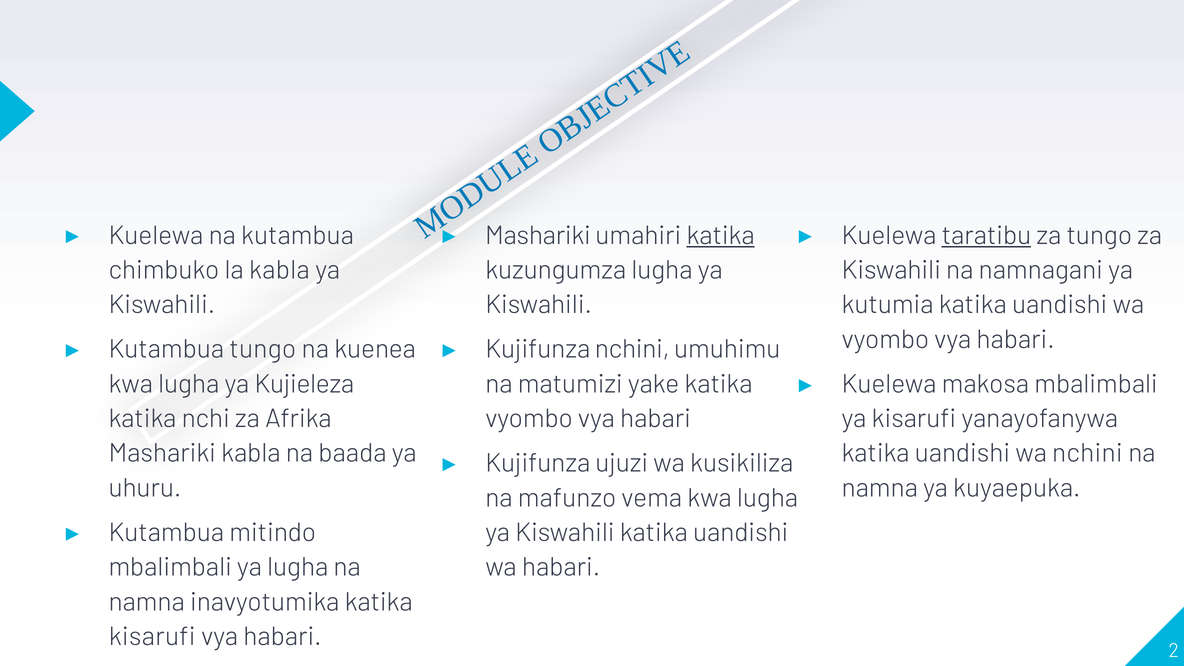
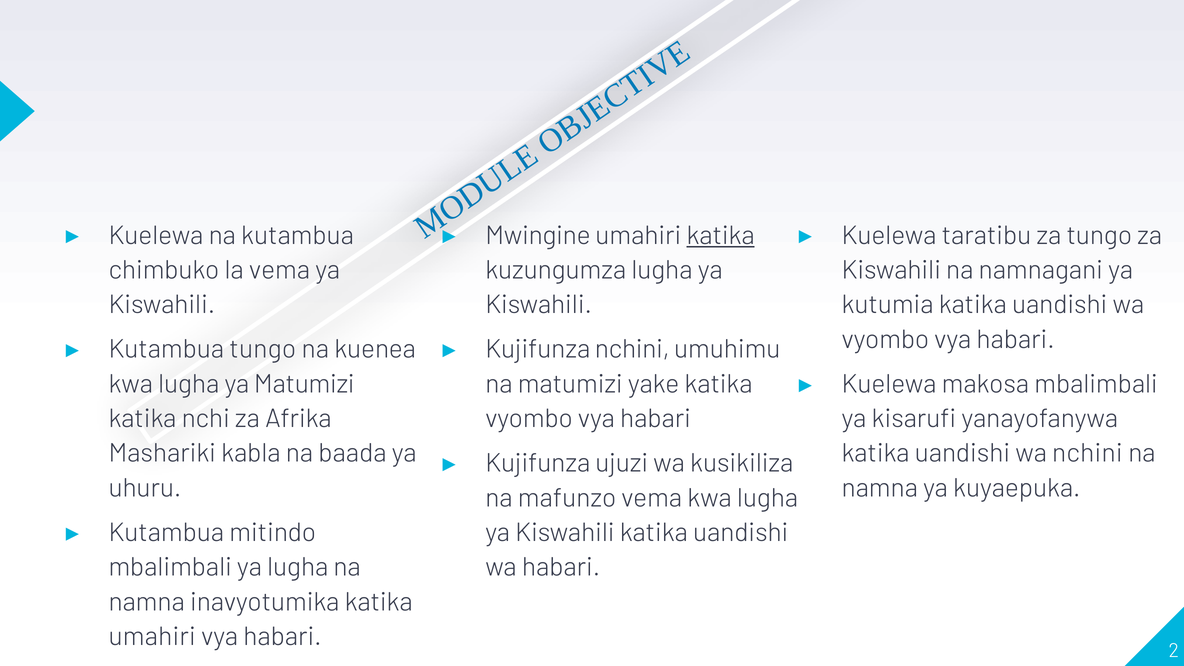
Mashariki: Mashariki -> Mwingine (538, 235)
taratibu underline: present -> none (987, 235)
la kabla: kabla -> vema (280, 270)
ya Kujieleza: Kujieleza -> Matumizi (304, 384)
kisarufi: kisarufi -> umahiri (152, 637)
